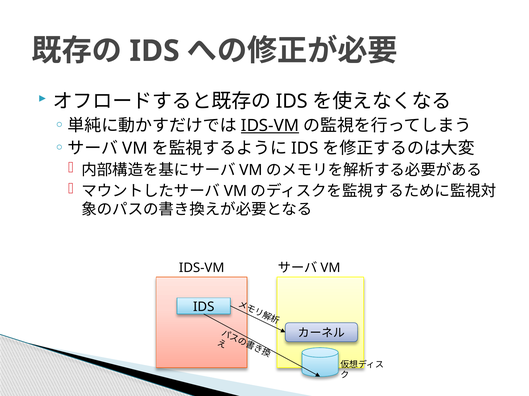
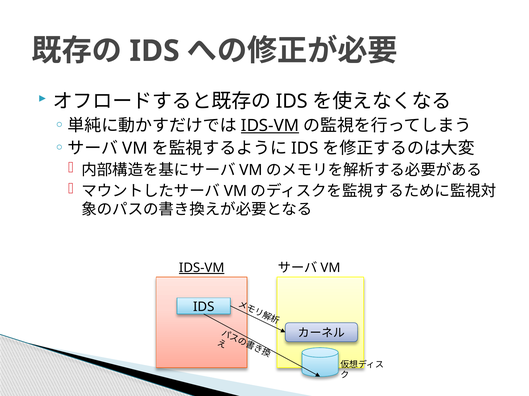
IDS-VM underline: none -> present (202, 268)
